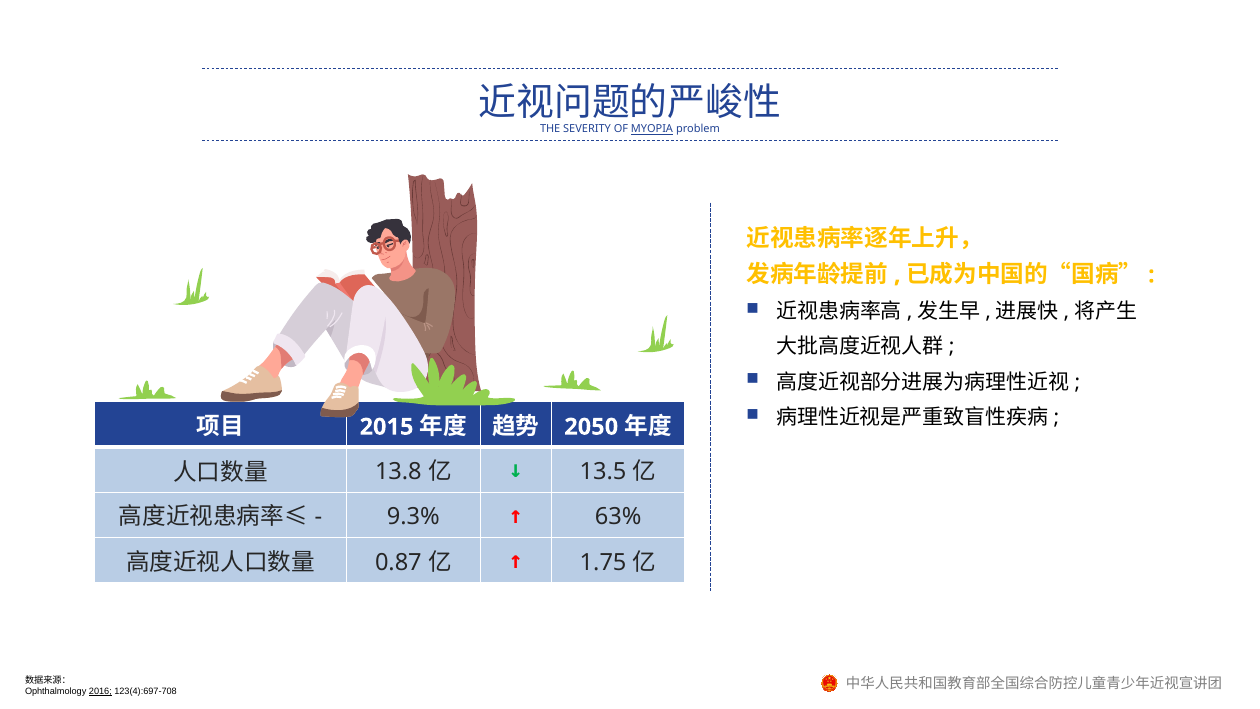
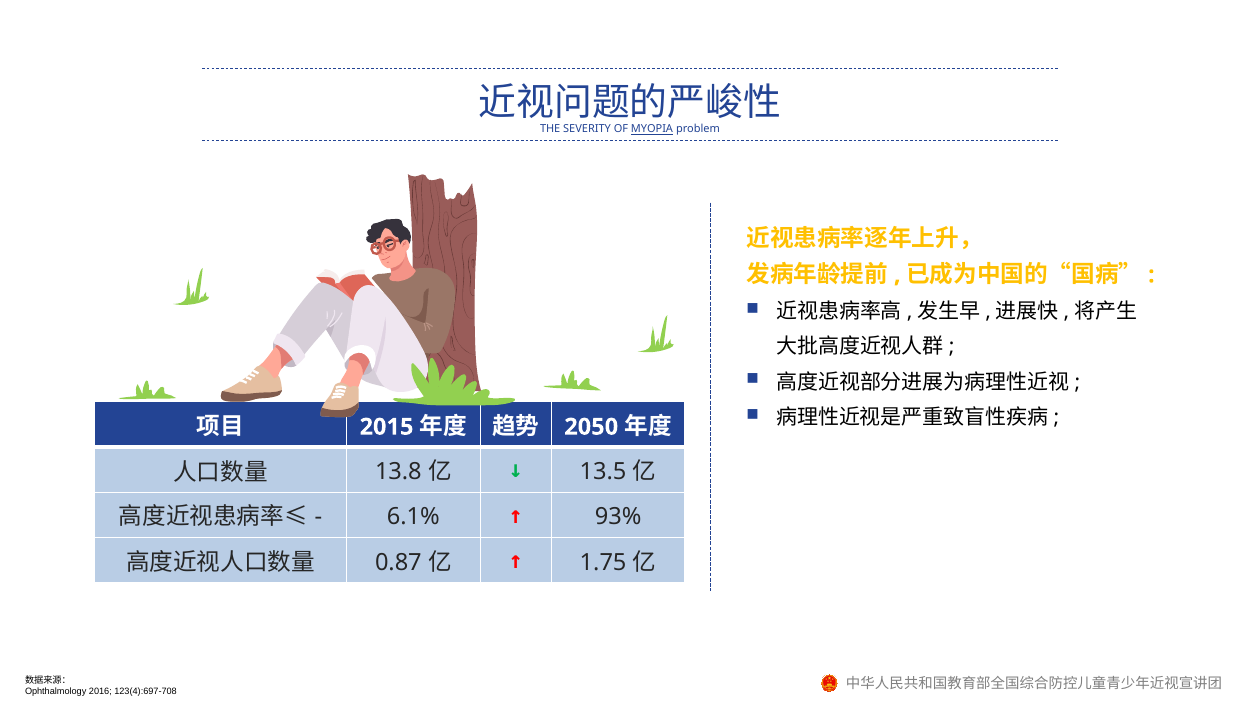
9.3%: 9.3% -> 6.1% (413, 516)
63%: 63% -> 93% (618, 516)
2016 underline: present -> none (100, 691)
